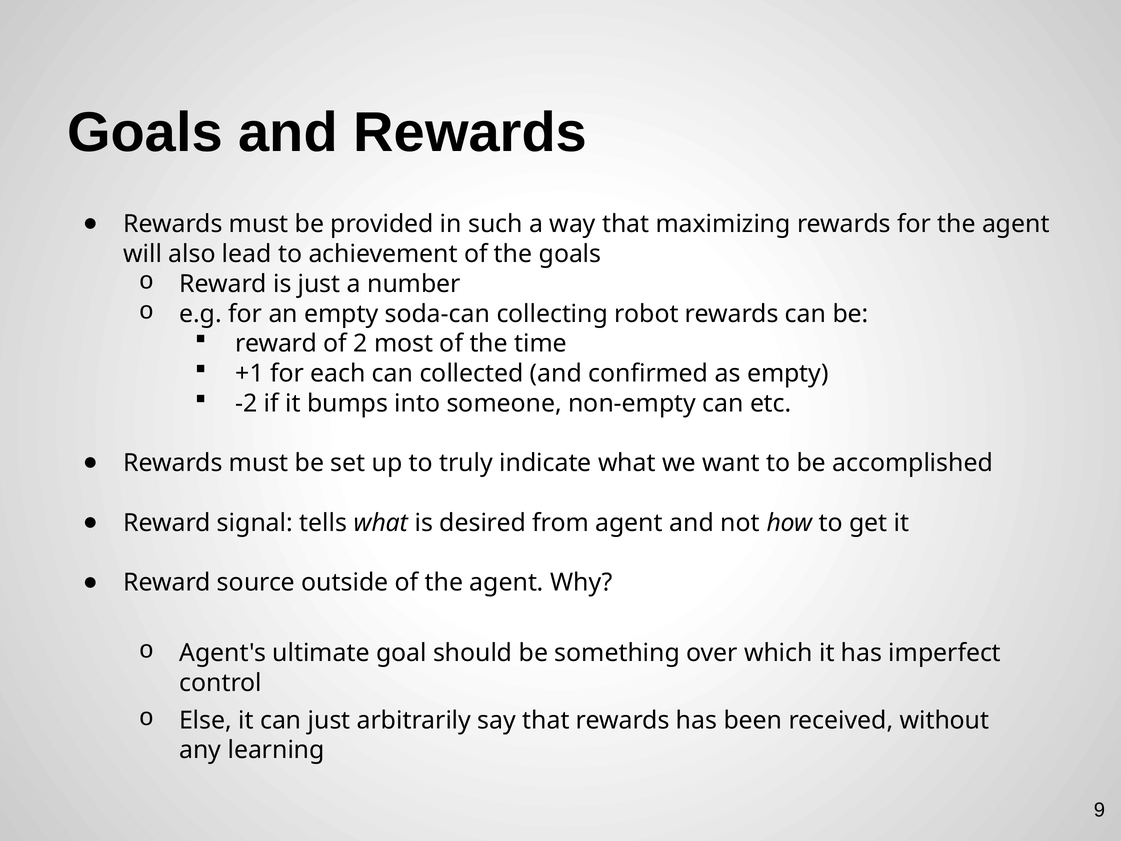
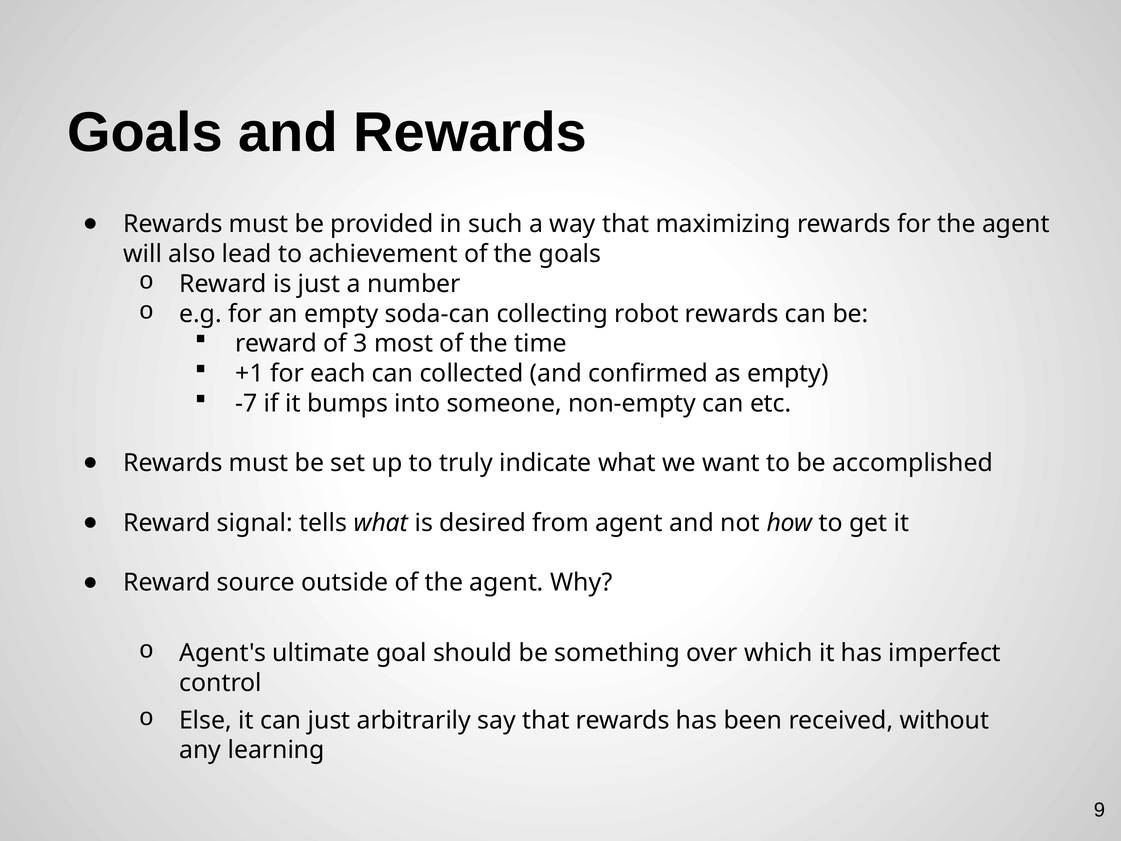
2: 2 -> 3 (361, 344)
-2: -2 -> -7 (246, 403)
